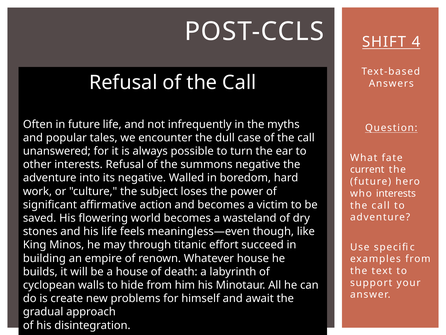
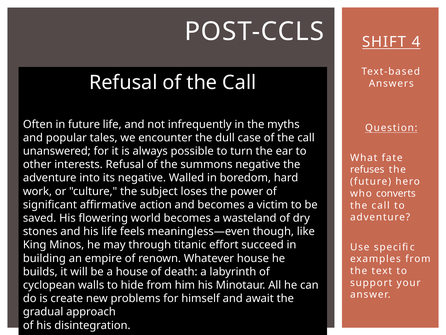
current: current -> refuses (367, 169)
who interests: interests -> converts (396, 193)
